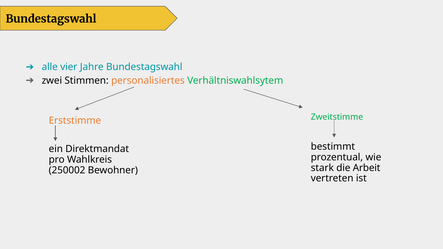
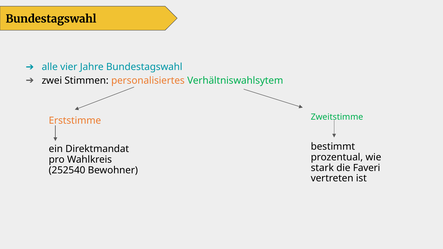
Arbeit: Arbeit -> Faveri (367, 168)
250002: 250002 -> 252540 (67, 170)
